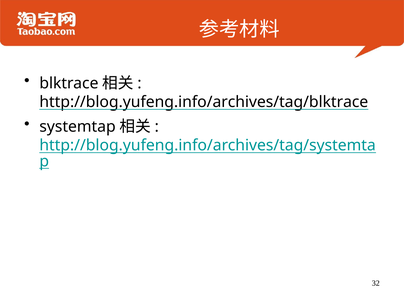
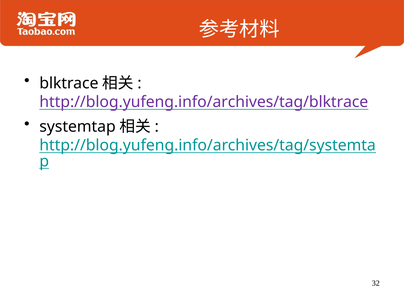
http://blog.yufeng.info/archives/tag/blktrace colour: black -> purple (204, 102)
